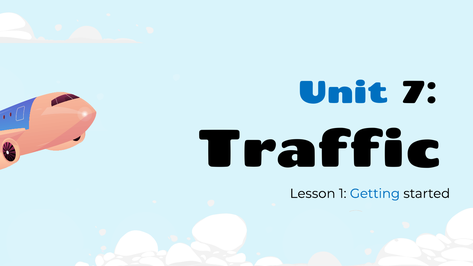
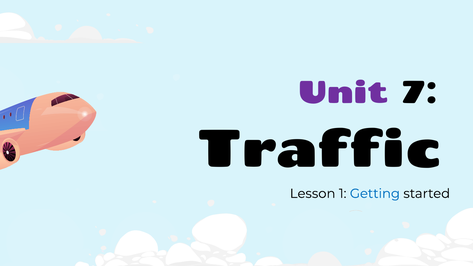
Unit colour: blue -> purple (344, 93)
